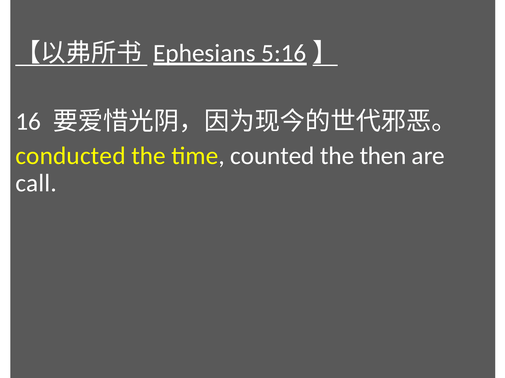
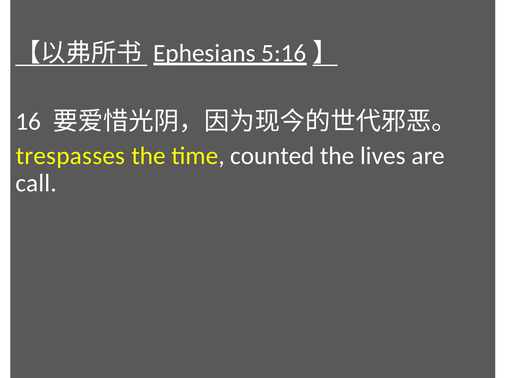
conducted: conducted -> trespasses (70, 156)
then: then -> lives (383, 156)
